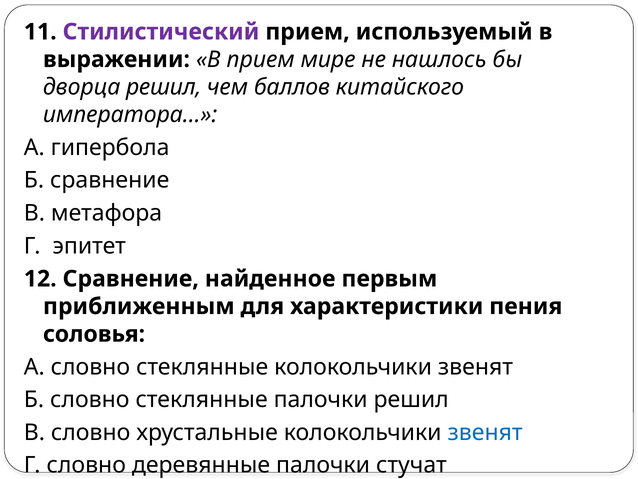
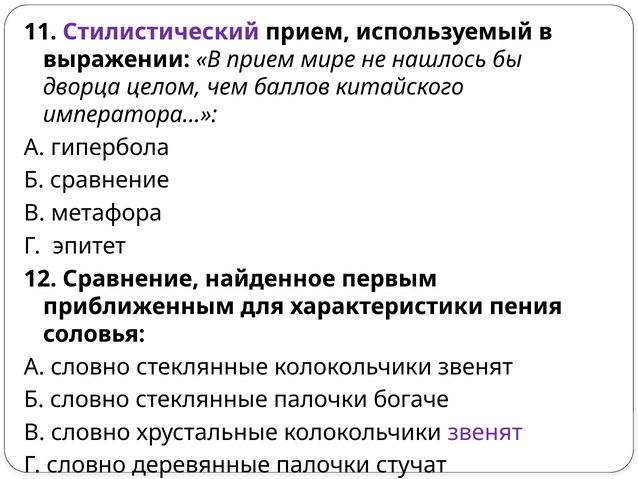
дворца решил: решил -> целом (164, 87)
палочки решил: решил -> богаче (411, 399)
звенят colour: blue -> purple (485, 432)
